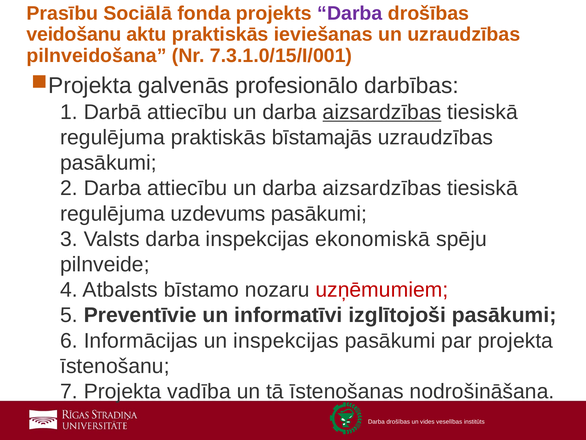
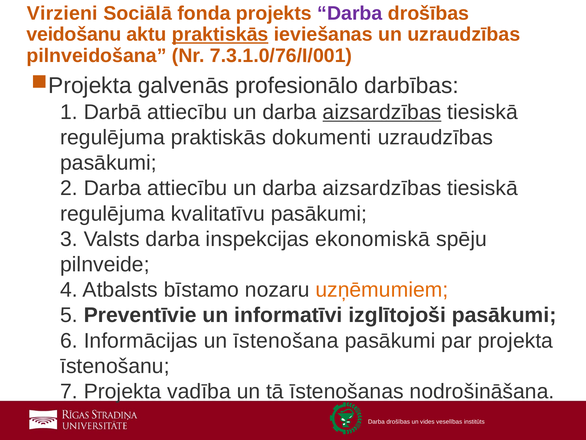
Prasību: Prasību -> Virzieni (62, 13)
praktiskās underline: none -> present (220, 34)
7.3.1.0/15/I/001: 7.3.1.0/15/I/001 -> 7.3.1.0/76/I/001 (281, 56)
bīstamajās: bīstamajās -> dokumenti (322, 137)
uzdevums: uzdevums -> kvalitatīvu (218, 213)
uzņēmumiem colour: red -> orange (382, 290)
un inspekcijas: inspekcijas -> īstenošana (286, 340)
